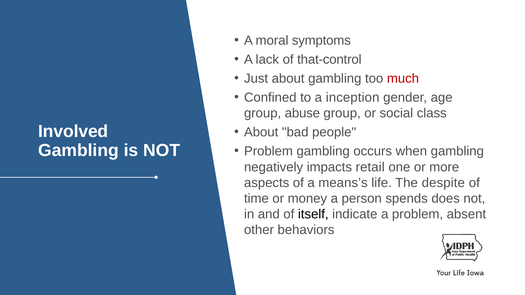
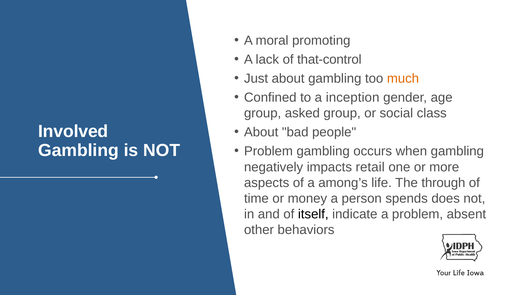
symptoms: symptoms -> promoting (321, 41)
much colour: red -> orange (403, 79)
abuse: abuse -> asked (302, 113)
means’s: means’s -> among’s (343, 183)
despite: despite -> through (443, 183)
